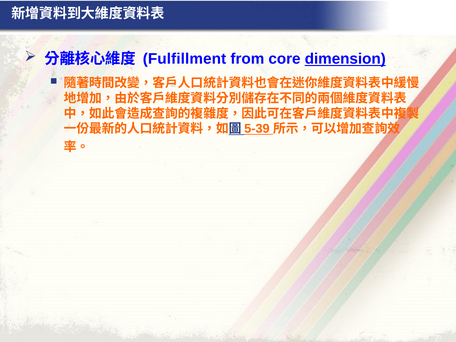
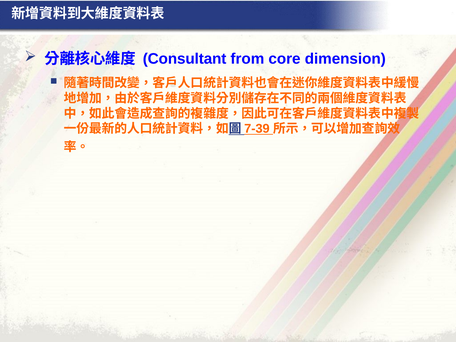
Fulfillment: Fulfillment -> Consultant (185, 59)
dimension underline: present -> none (345, 59)
5-39: 5-39 -> 7-39 (257, 129)
